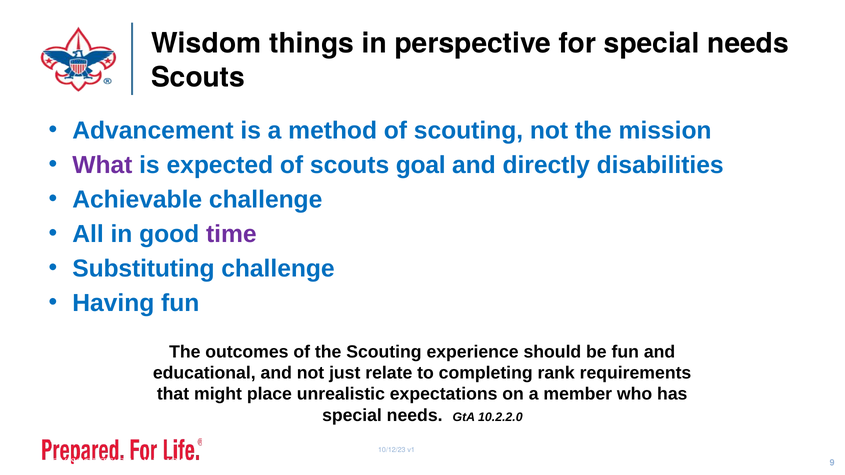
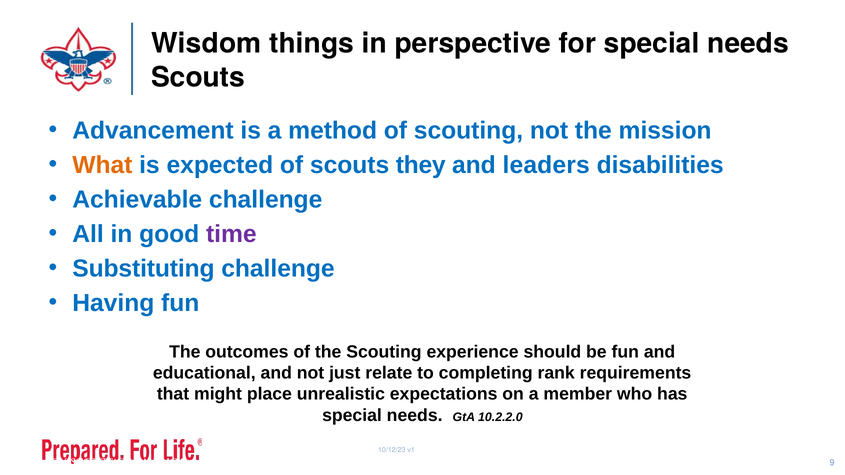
What colour: purple -> orange (102, 165)
goal: goal -> they (421, 165)
directly: directly -> leaders (546, 165)
